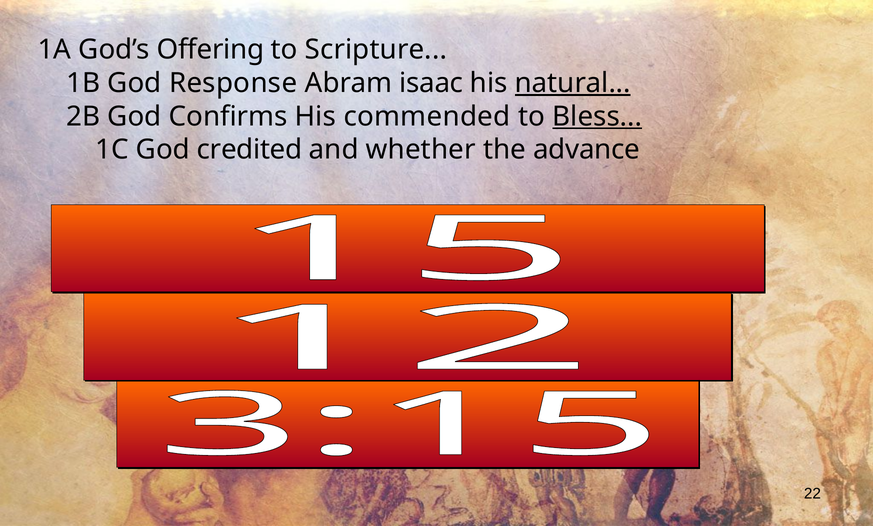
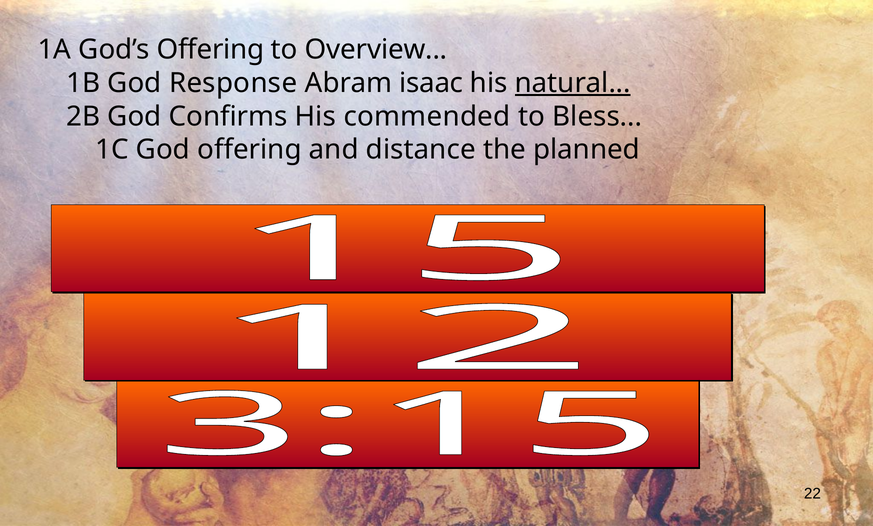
Scripture: Scripture -> Overview (376, 50)
Bless underline: present -> none (597, 116)
God credited: credited -> offering (249, 150)
whether: whether -> distance (421, 150)
advance: advance -> planned (586, 150)
